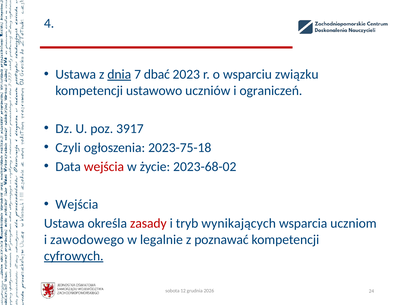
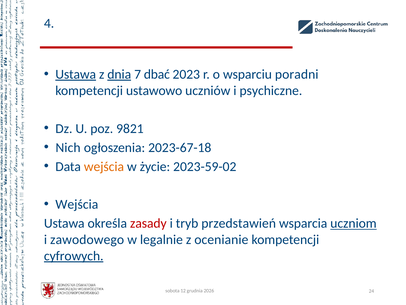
Ustawa underline: none -> present (76, 74)
związku: związku -> poradni (297, 74)
ograniczeń: ograniczeń -> psychiczne (271, 91)
3917: 3917 -> 9821 (130, 128)
Czyli: Czyli -> Nich (68, 147)
2023-75-18: 2023-75-18 -> 2023-67-18 (180, 147)
wejścia colour: red -> orange (104, 166)
2023-68-02: 2023-68-02 -> 2023-59-02 (205, 166)
wynikających: wynikających -> przedstawień (239, 223)
uczniom underline: none -> present (353, 223)
poznawać: poznawać -> ocenianie (221, 239)
